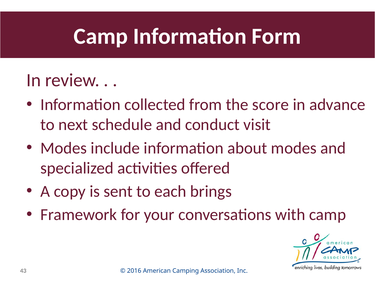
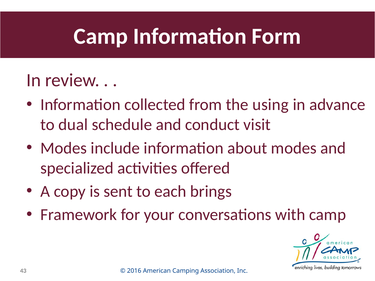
score: score -> using (271, 105)
next: next -> dual (73, 125)
